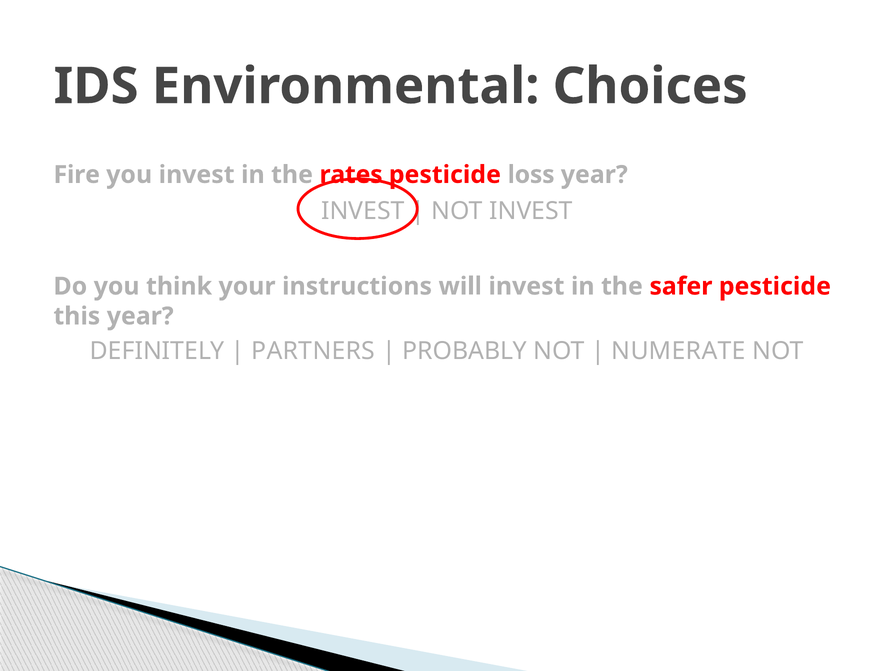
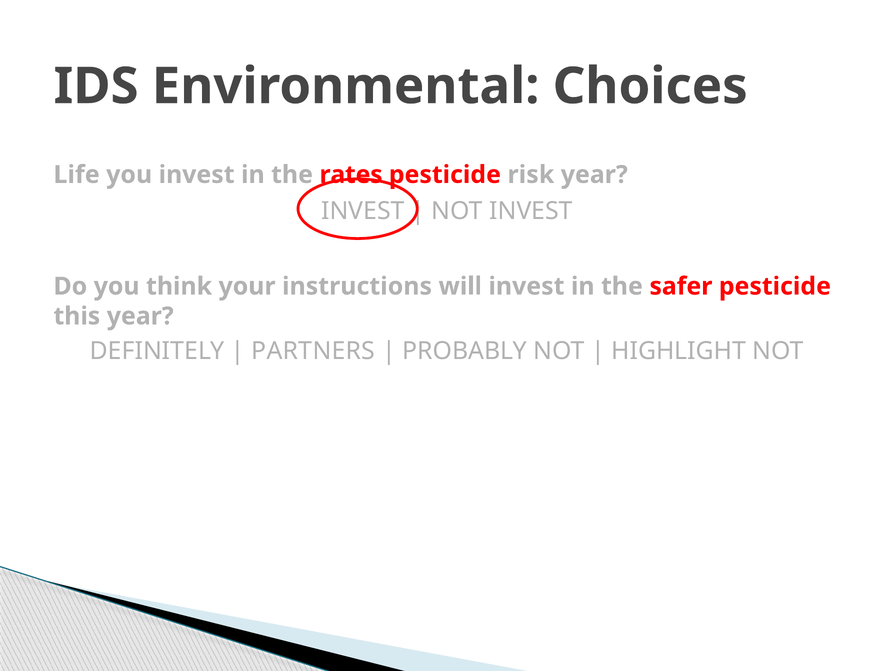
Fire: Fire -> Life (77, 175)
loss: loss -> risk (531, 175)
NUMERATE: NUMERATE -> HIGHLIGHT (679, 351)
